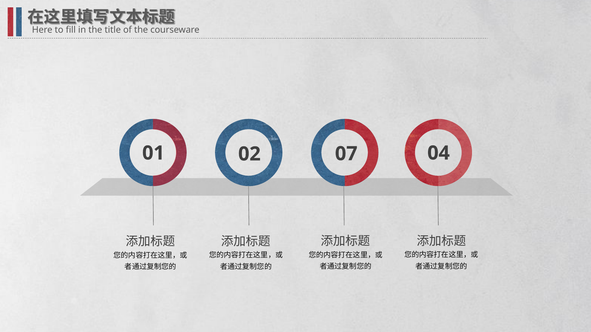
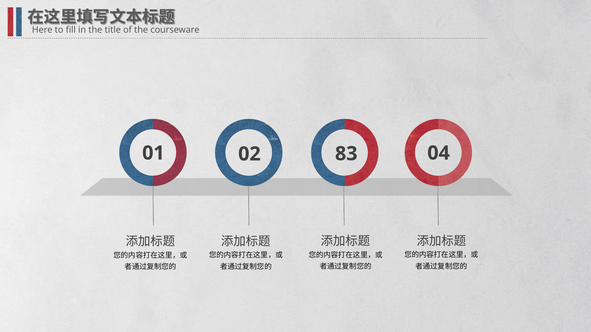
07: 07 -> 83 (346, 154)
